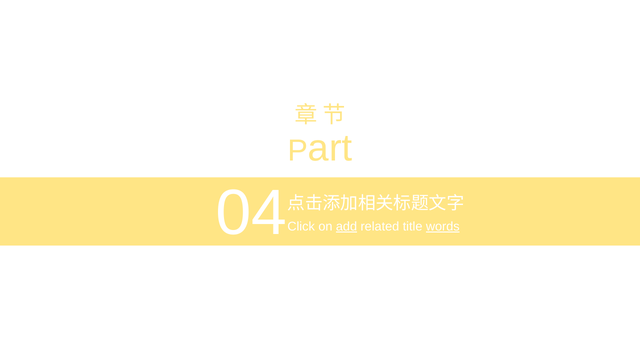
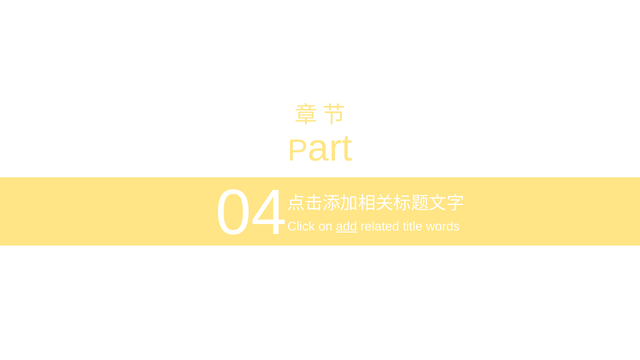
words underline: present -> none (443, 227)
